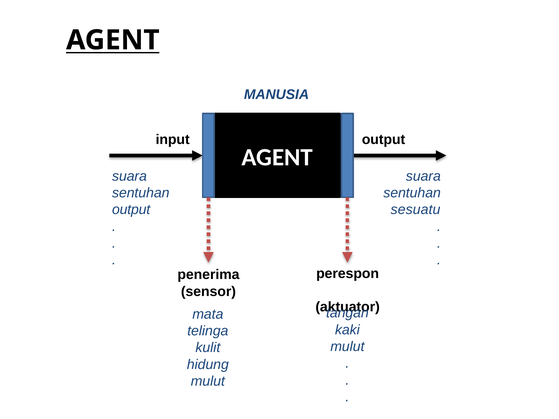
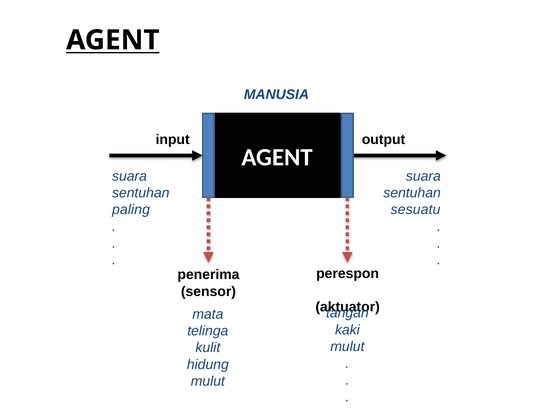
output: output -> paling (131, 210)
